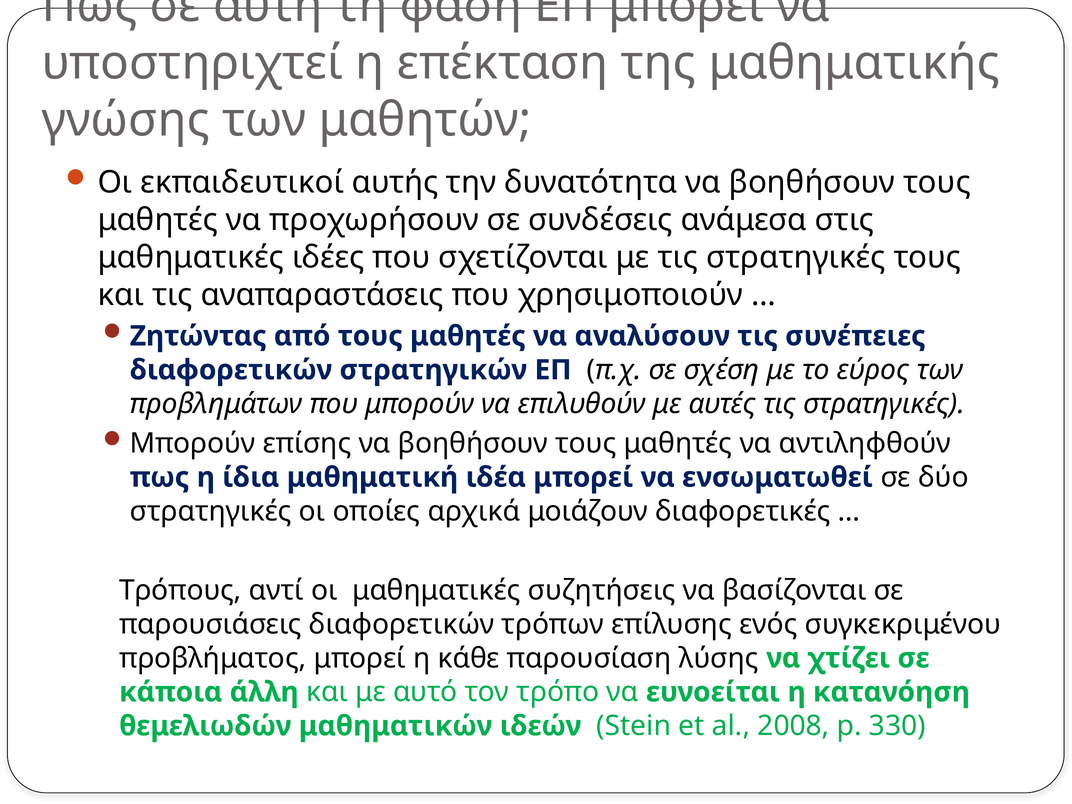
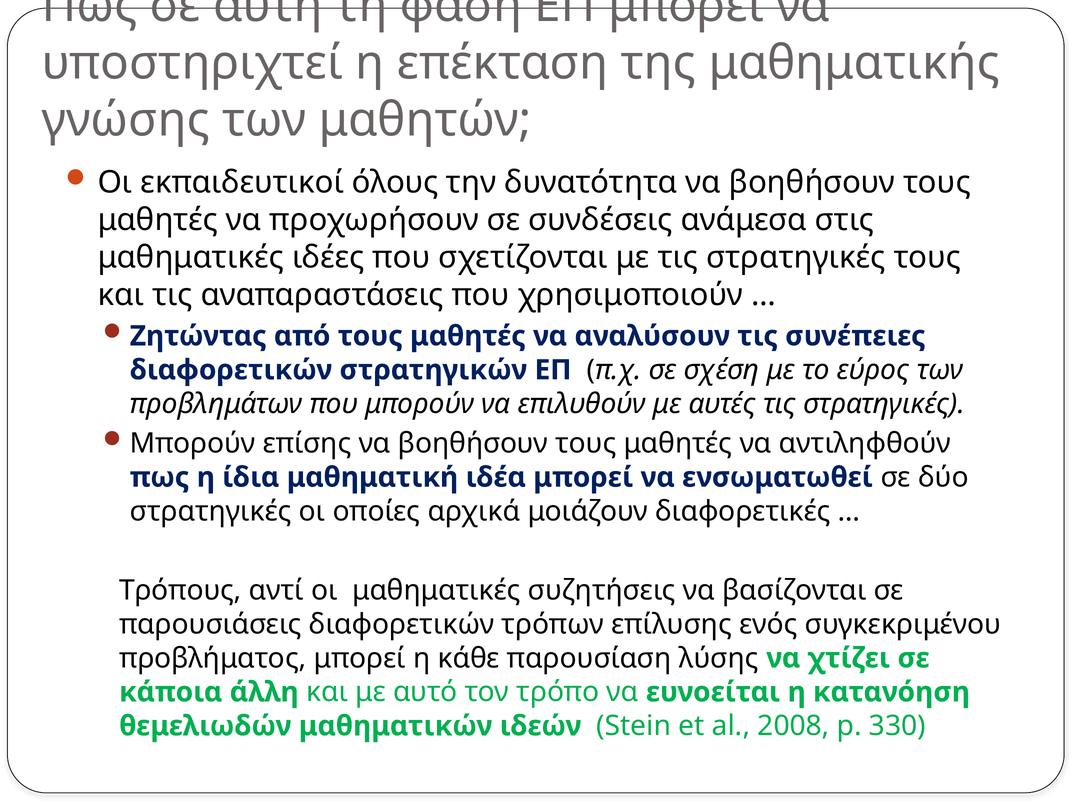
αυτής: αυτής -> όλους (395, 182)
